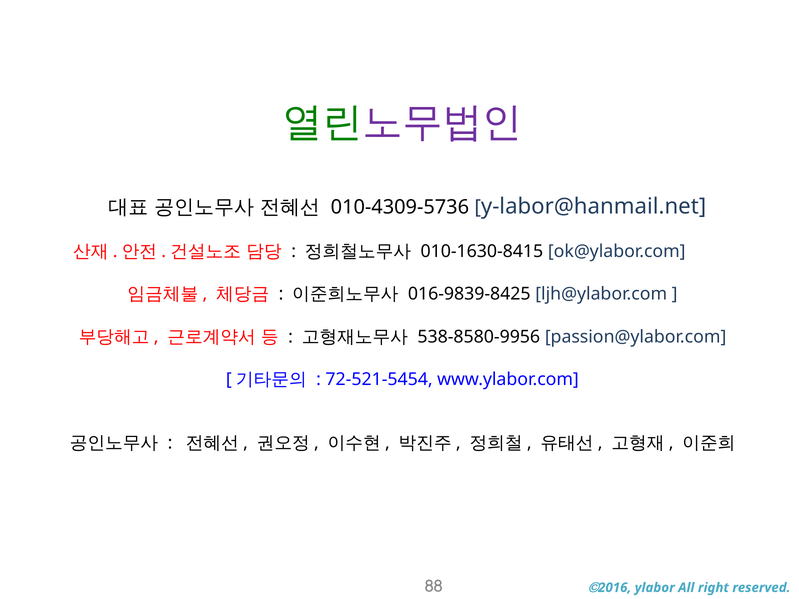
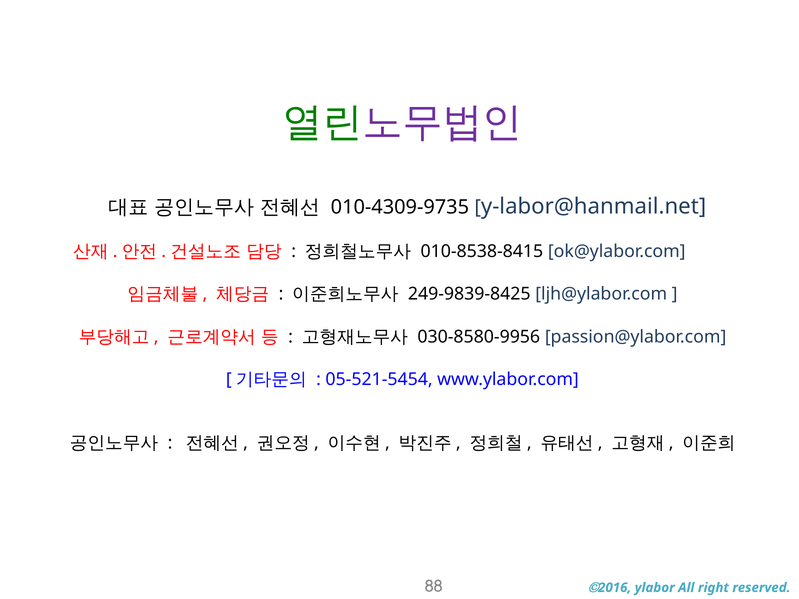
010-4309-5736: 010-4309-5736 -> 010-4309-9735 (400, 207)
010-1630-8415: 010-1630-8415 -> 010-8538-8415 (482, 252)
016-9839-8425: 016-9839-8425 -> 249-9839-8425 (469, 294)
538-8580-9956: 538-8580-9956 -> 030-8580-9956 (479, 337)
72-521-5454: 72-521-5454 -> 05-521-5454 (379, 379)
